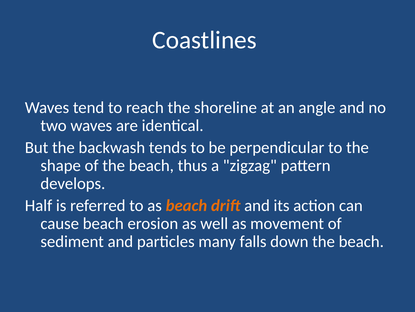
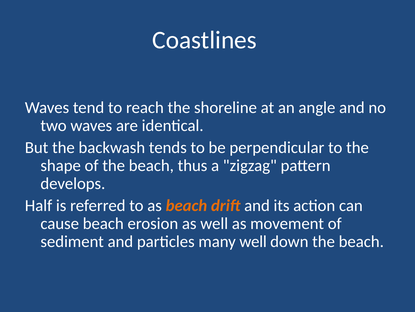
many falls: falls -> well (253, 241)
